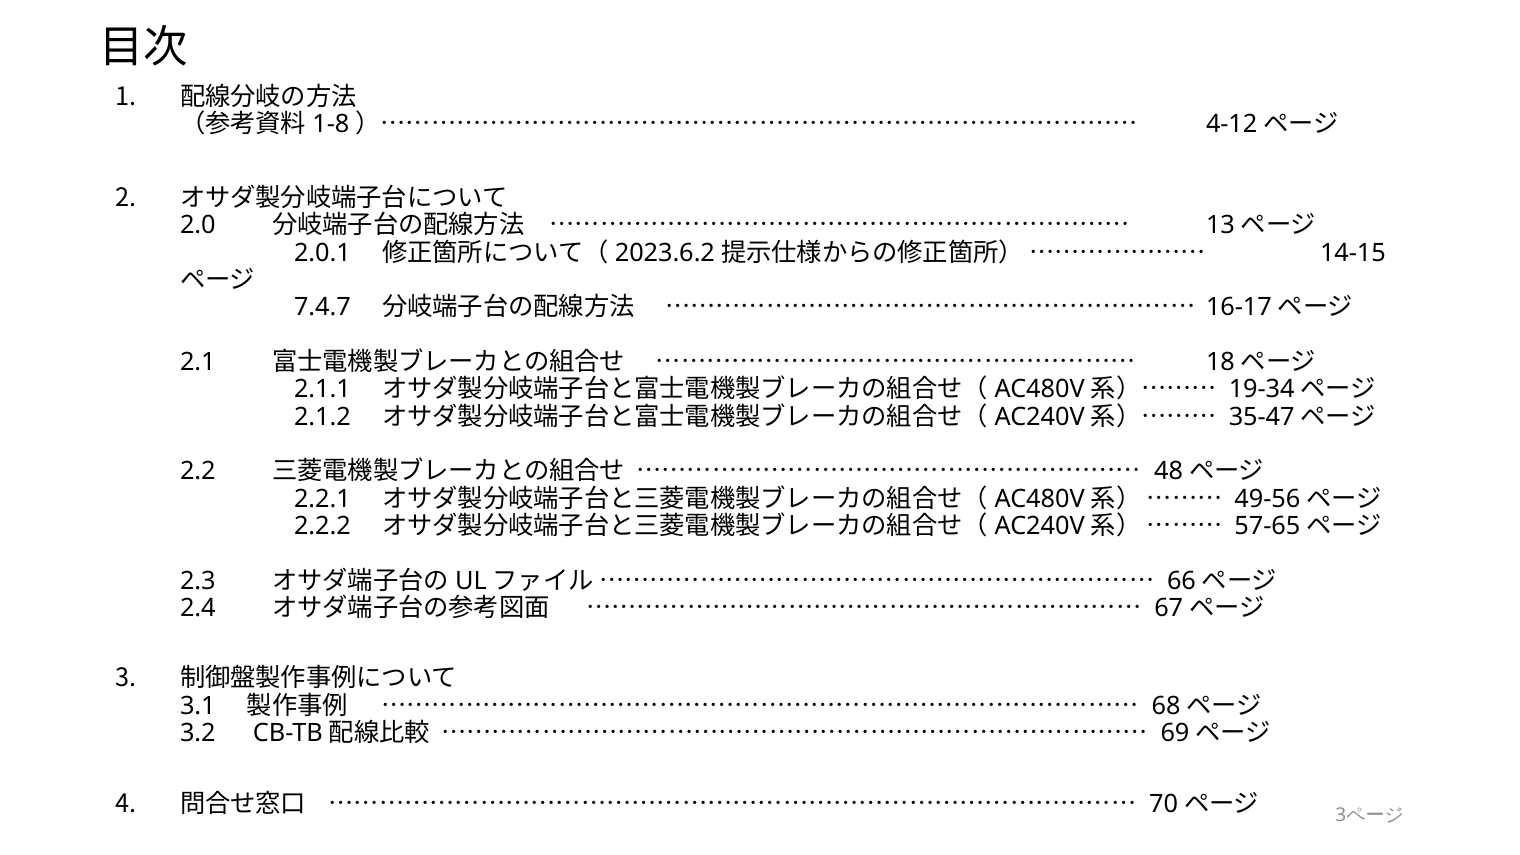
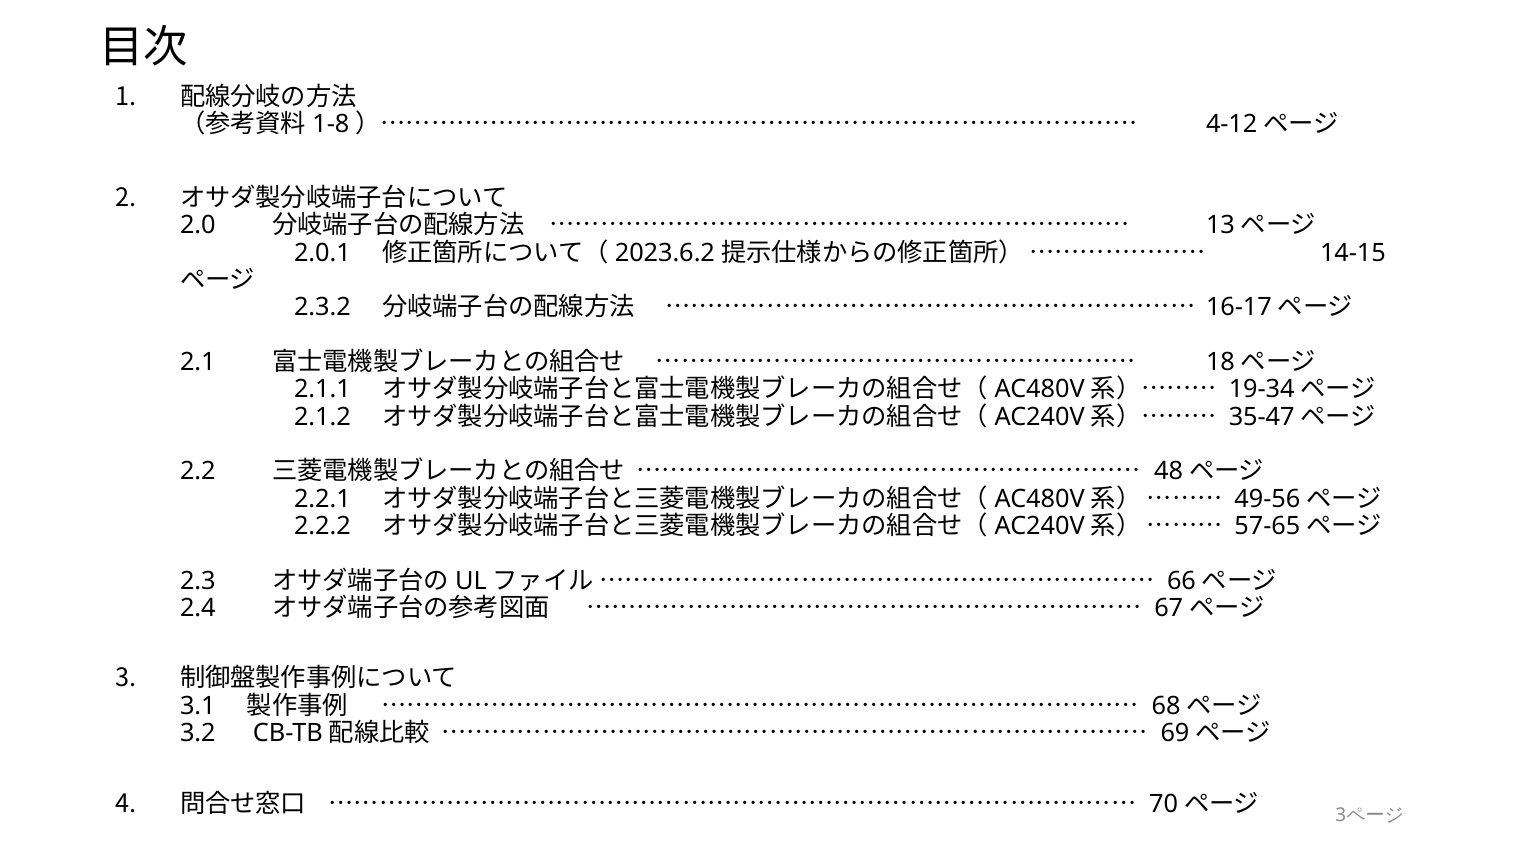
7.4.7: 7.4.7 -> 2.3.2 (322, 307)
